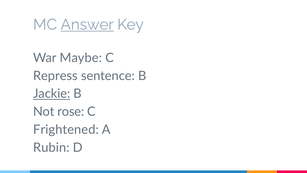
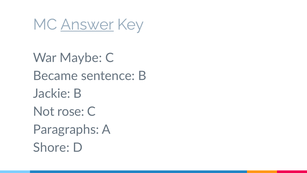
Repress: Repress -> Became (55, 76)
Jackie underline: present -> none (52, 94)
Frightened: Frightened -> Paragraphs (66, 129)
Rubin: Rubin -> Shore (51, 147)
